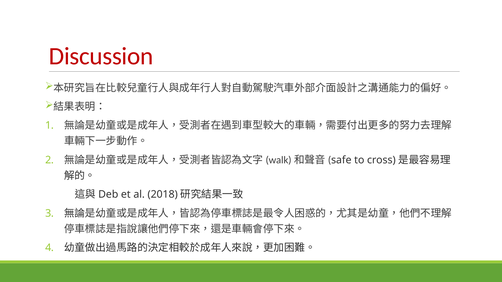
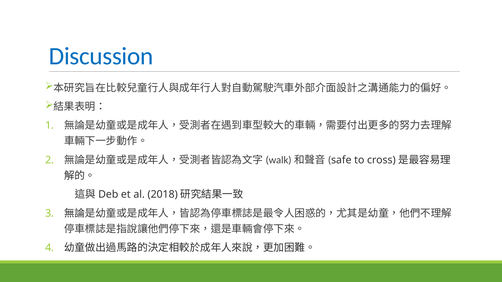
Discussion colour: red -> blue (101, 56)
